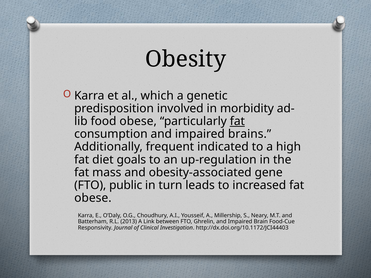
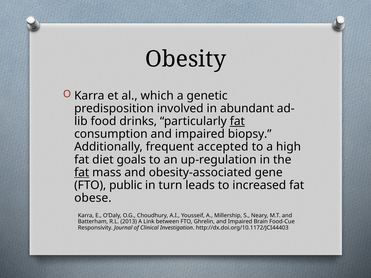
morbidity: morbidity -> abundant (247, 109)
food obese: obese -> drinks (138, 121)
brains: brains -> biopsy (250, 134)
indicated: indicated -> accepted (223, 147)
fat underline: none -> present (82, 173)
